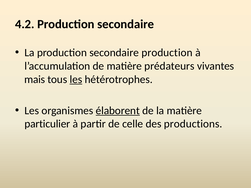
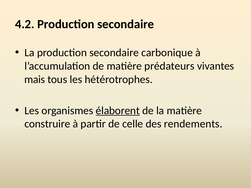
secondaire production: production -> carbonique (167, 53)
les underline: present -> none (76, 79)
particulier: particulier -> construire (47, 124)
productions: productions -> rendements (193, 124)
